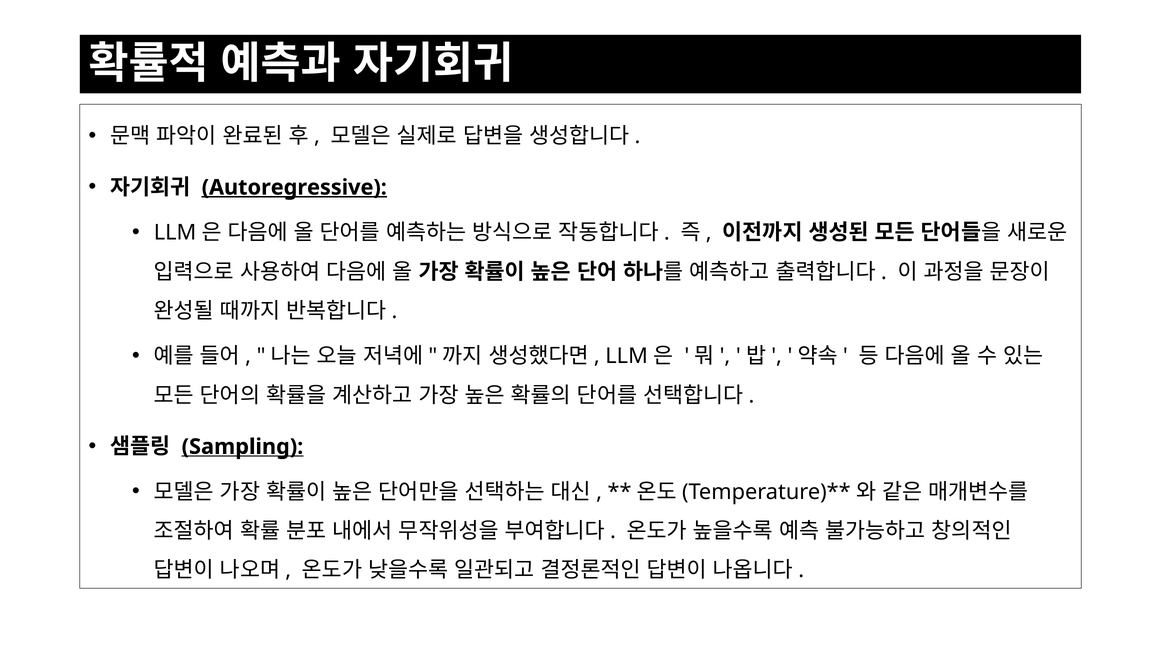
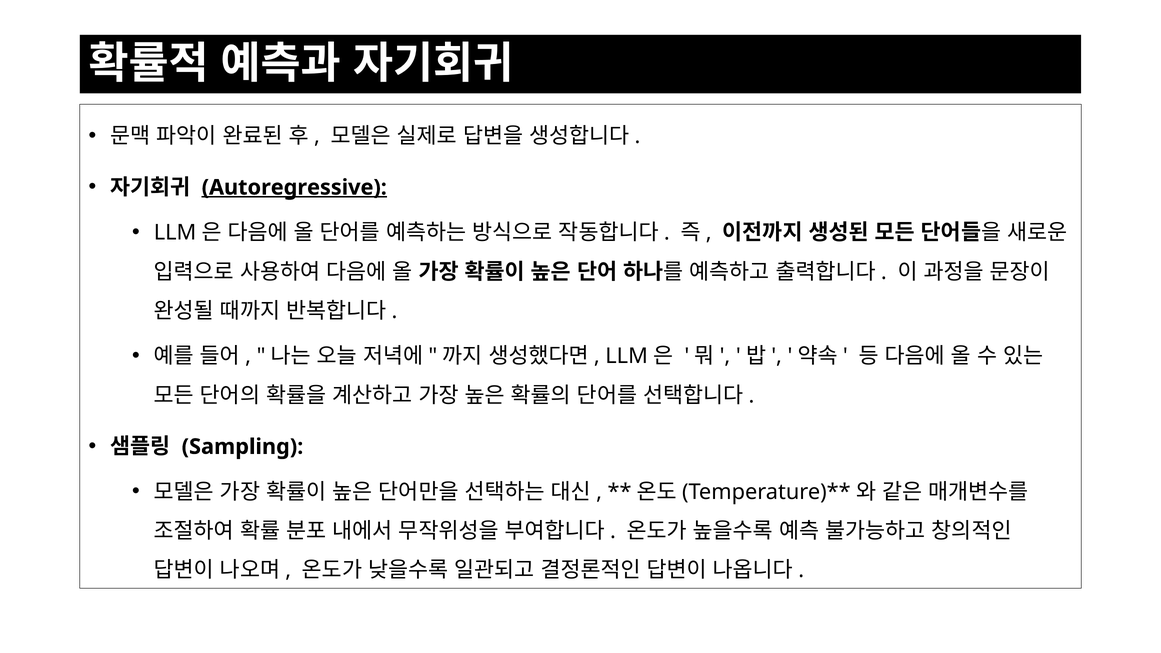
Sampling underline: present -> none (242, 447)
